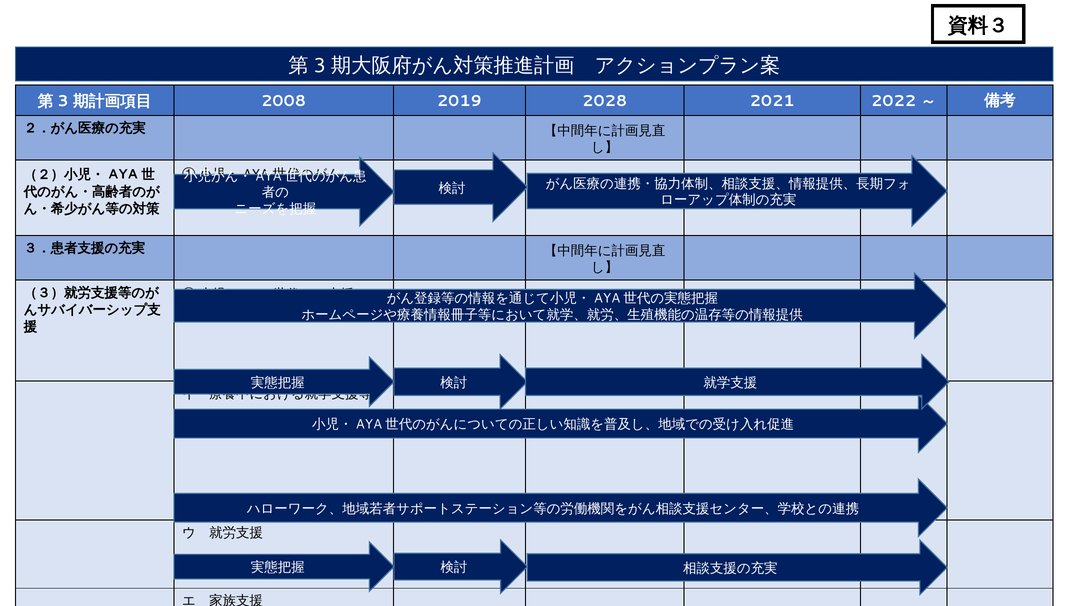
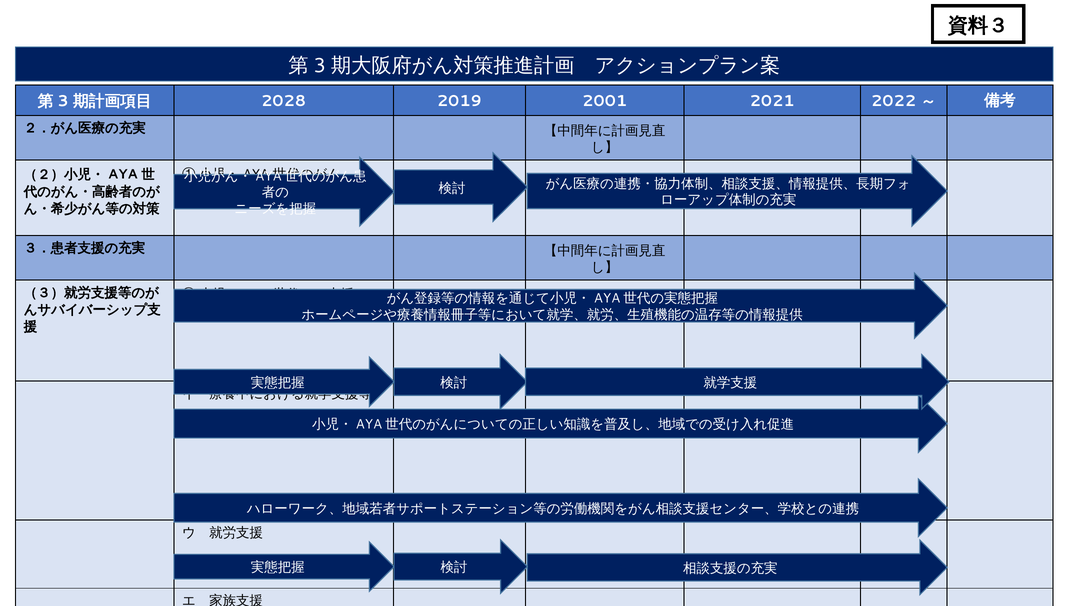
2008: 2008 -> 2028 (284, 101)
2028: 2028 -> 2001 (605, 101)
